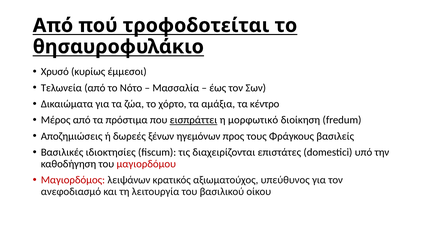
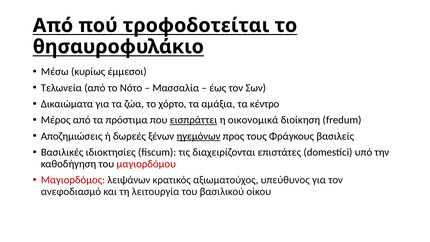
Χρυσό: Χρυσό -> Μέσω (55, 72)
μορφωτικό: μορφωτικό -> οικονομικά (253, 120)
ηγεμόνων underline: none -> present (198, 136)
